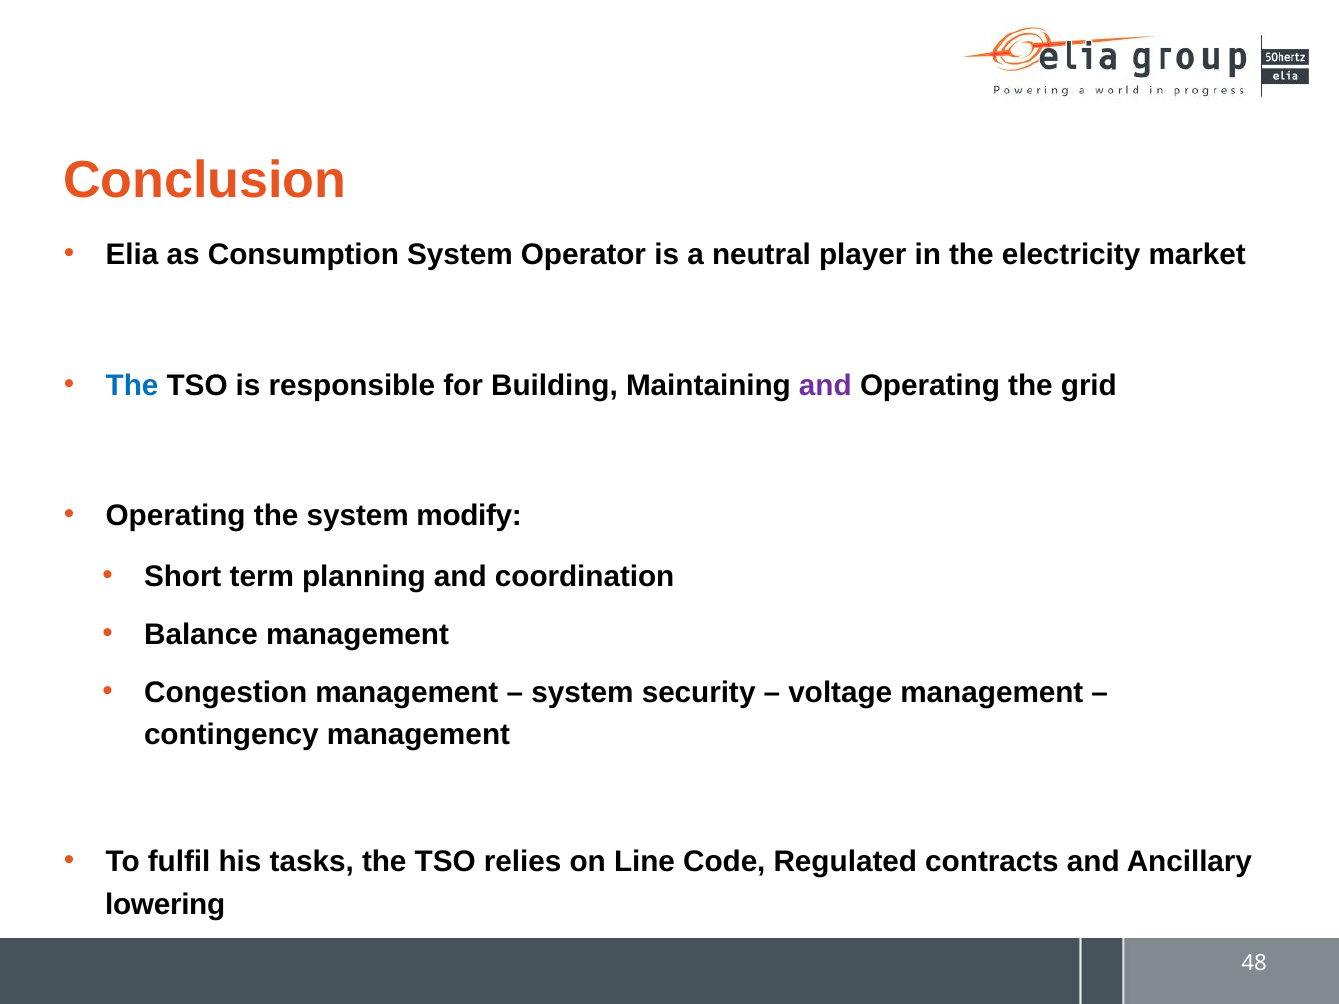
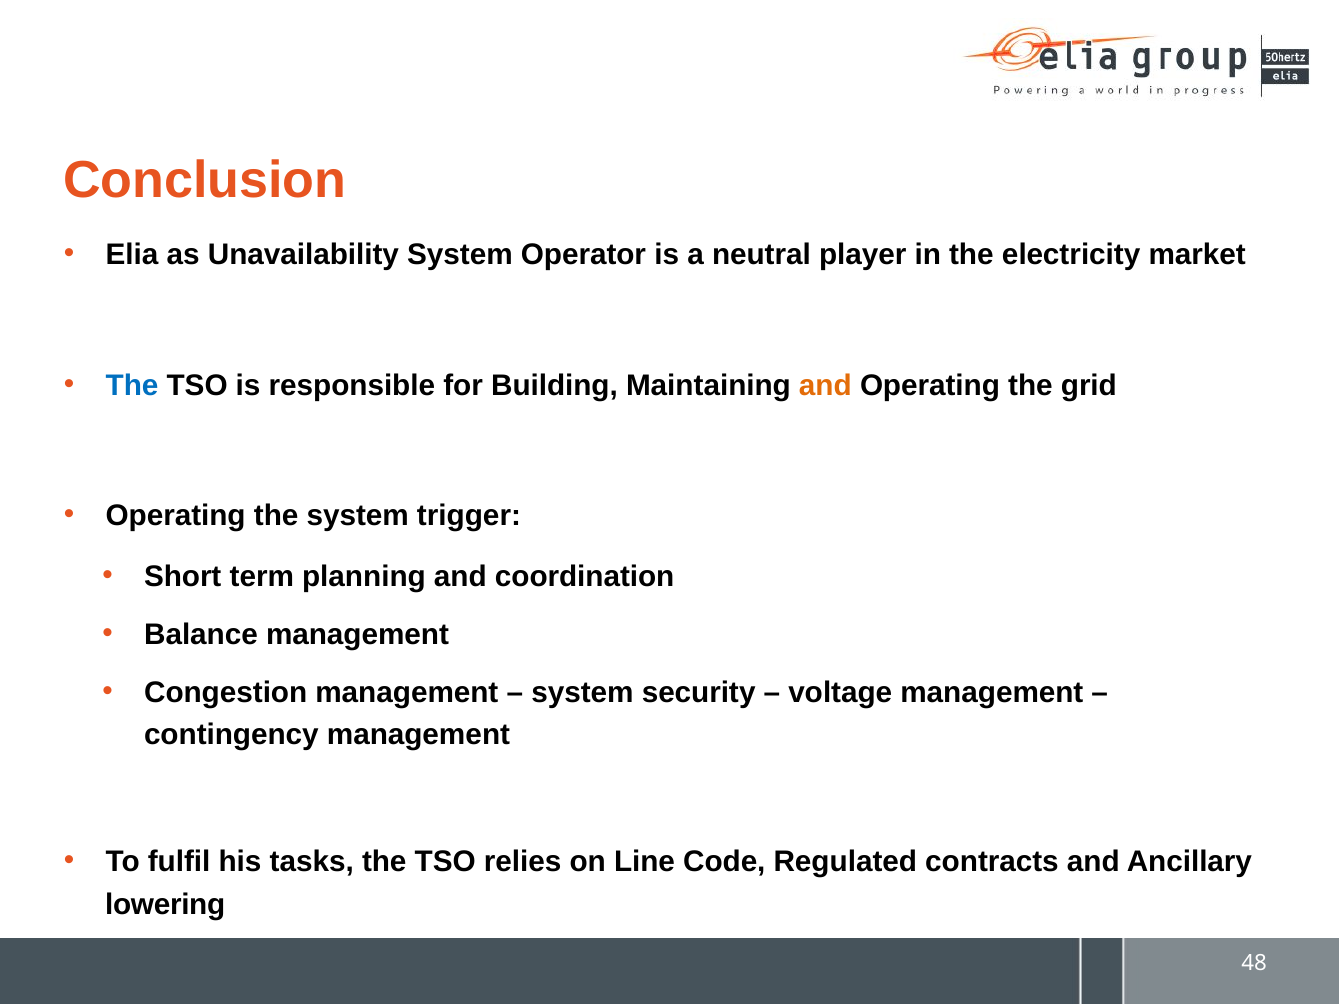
Consumption: Consumption -> Unavailability (303, 255)
and colour: purple -> orange (825, 385)
modify: modify -> trigger (469, 516)
